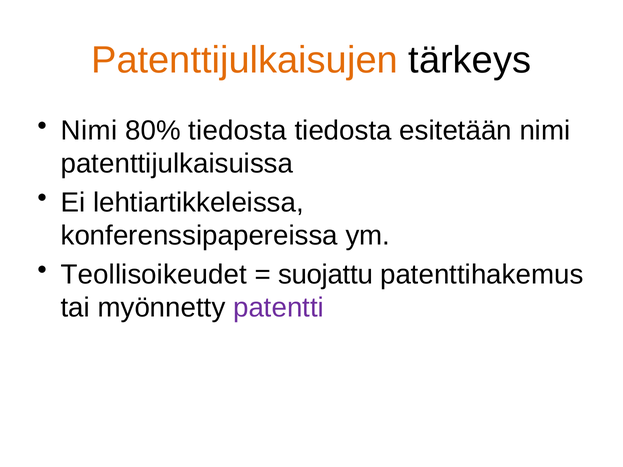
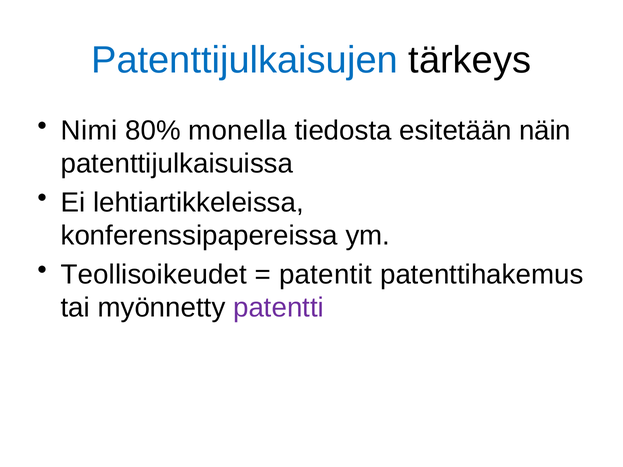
Patenttijulkaisujen colour: orange -> blue (245, 60)
80% tiedosta: tiedosta -> monella (238, 131)
esitetään nimi: nimi -> näin (545, 131)
suojattu: suojattu -> patentit (325, 275)
